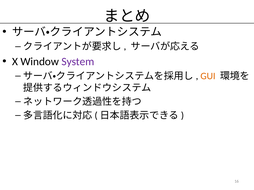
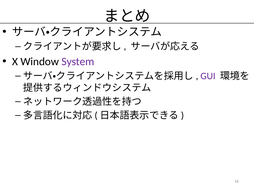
GUI colour: orange -> purple (208, 76)
